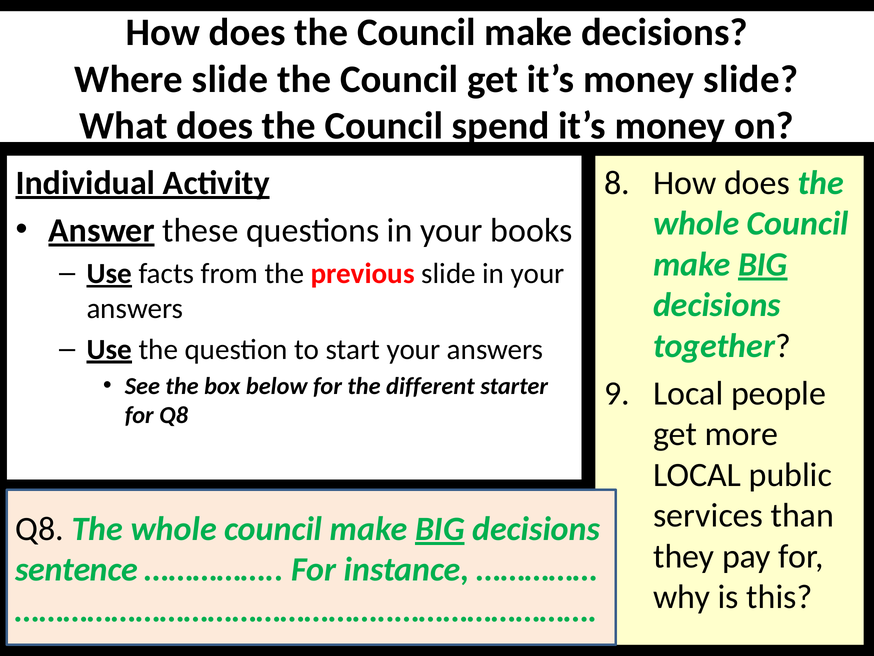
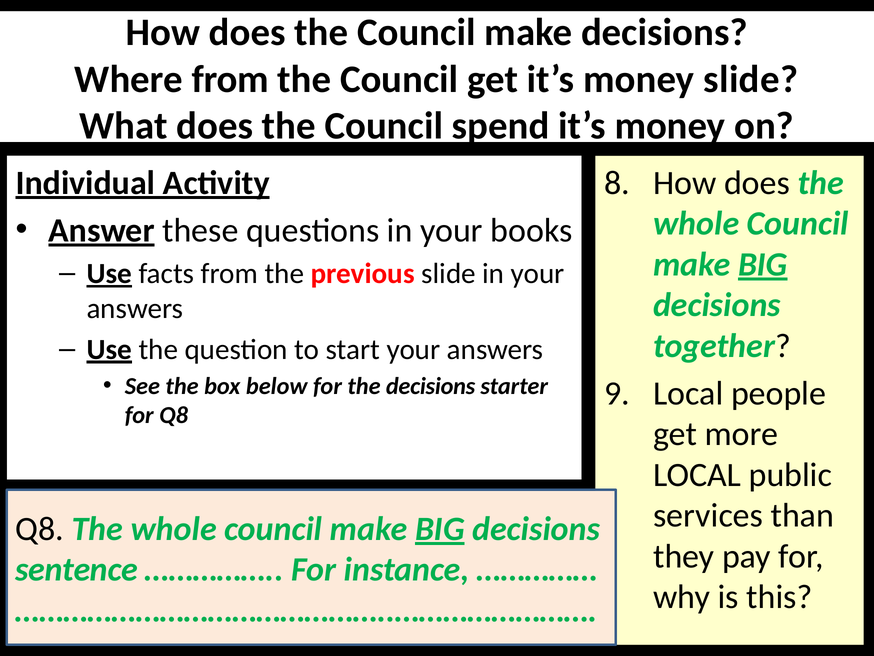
Where slide: slide -> from (230, 79)
the different: different -> decisions (431, 386)
